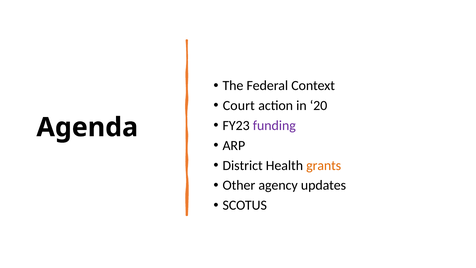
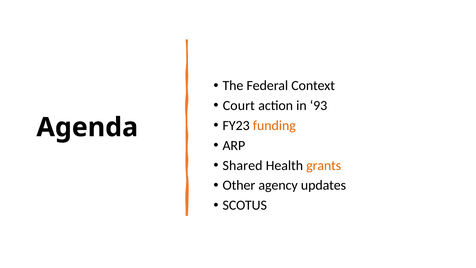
20: 20 -> 93 (319, 105)
funding colour: purple -> orange (274, 125)
District: District -> Shared (243, 165)
